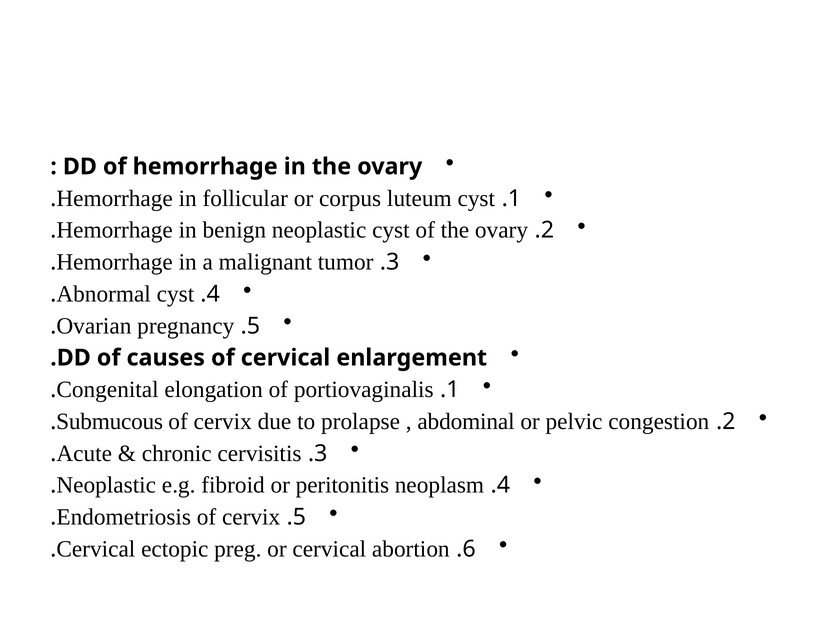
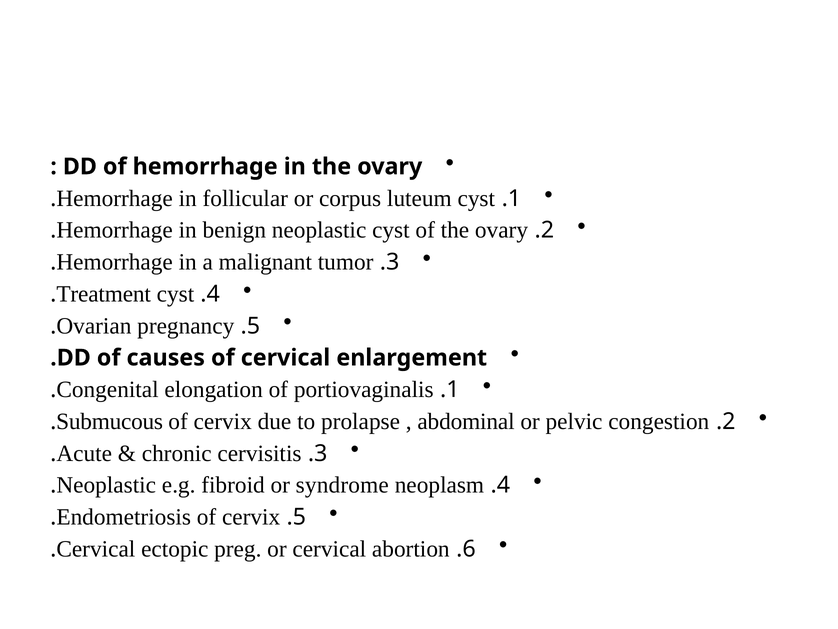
Abnormal: Abnormal -> Treatment (104, 294)
peritonitis: peritonitis -> syndrome (342, 485)
